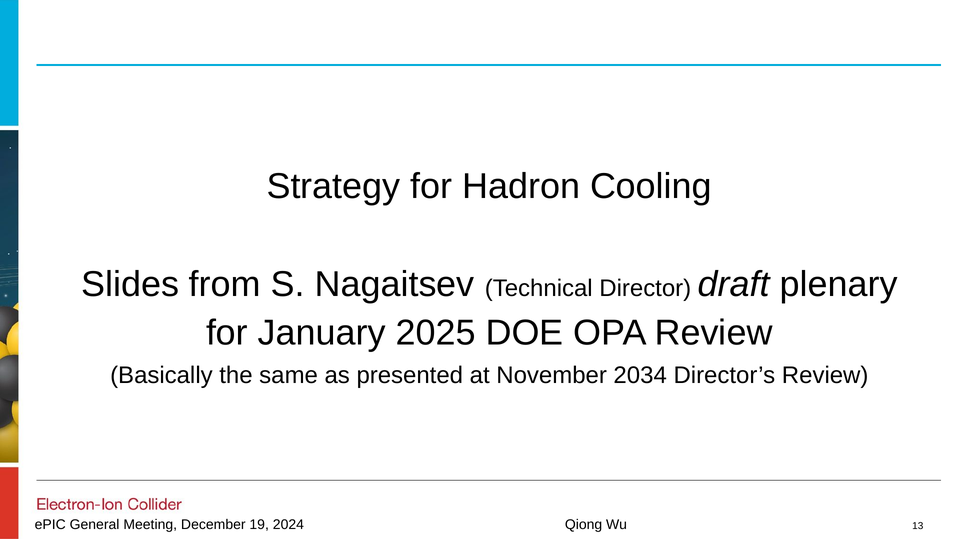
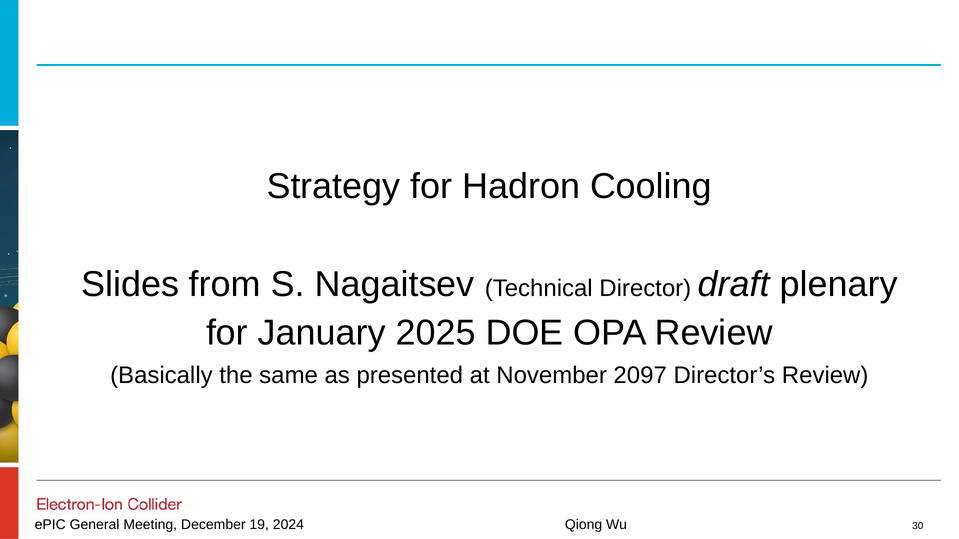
2034: 2034 -> 2097 (640, 376)
13: 13 -> 30 (918, 526)
